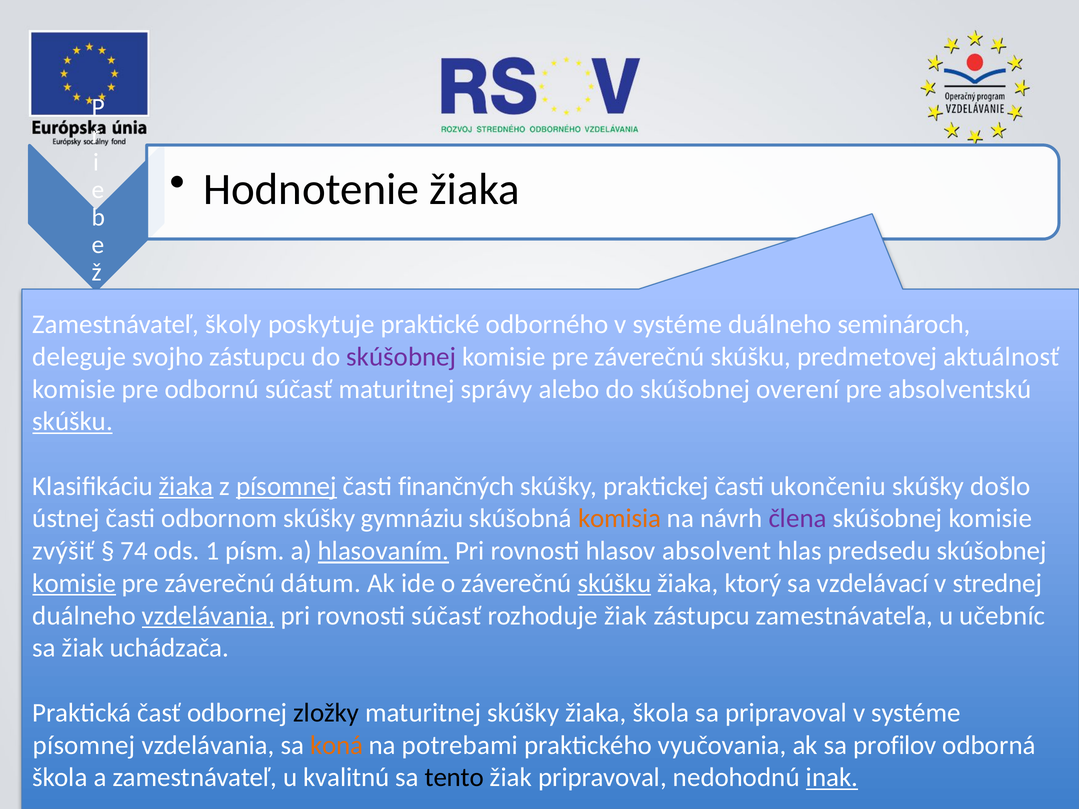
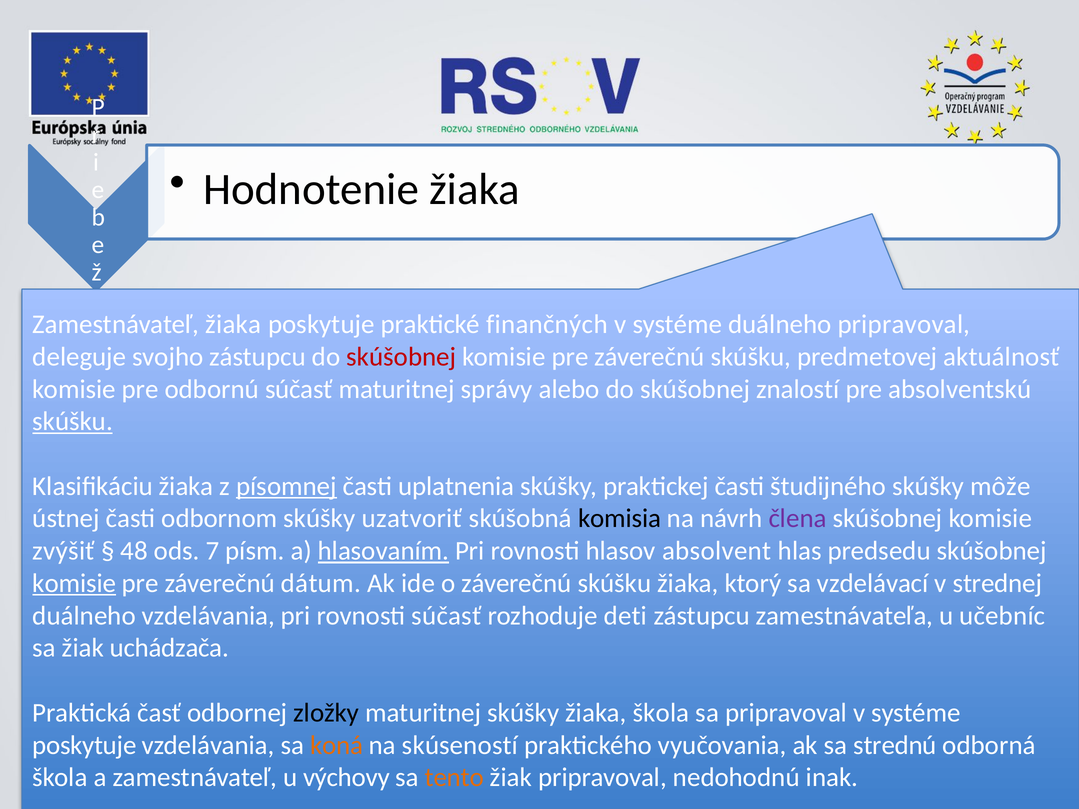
školy: školy -> žiaka (233, 325)
odborného: odborného -> finančných (547, 325)
duálneho seminároch: seminároch -> pripravoval (904, 325)
skúšobnej colour: purple -> red (401, 357)
overení: overení -> znalostí (798, 389)
žiaka underline: present -> none (186, 486)
finančných: finančných -> uplatnenia (456, 486)
ukončeniu: ukončeniu -> študijného (828, 486)
došlo: došlo -> môže (1000, 486)
gymnáziu: gymnáziu -> uzatvoriť (412, 519)
komisia colour: orange -> black (619, 519)
74: 74 -> 48 (134, 551)
1: 1 -> 7 (212, 551)
skúšku underline: present -> none (614, 583)
vzdelávania underline: present -> none (208, 616)
rozhoduje žiak: žiak -> deti (625, 616)
písomnej: písomnej -> poskytuje (84, 745)
potrebami: potrebami -> skúseností (460, 745)
profilov: profilov -> strednú (895, 745)
kvalitnú: kvalitnú -> výchovy (346, 778)
tento colour: black -> orange (454, 778)
inak underline: present -> none (832, 778)
